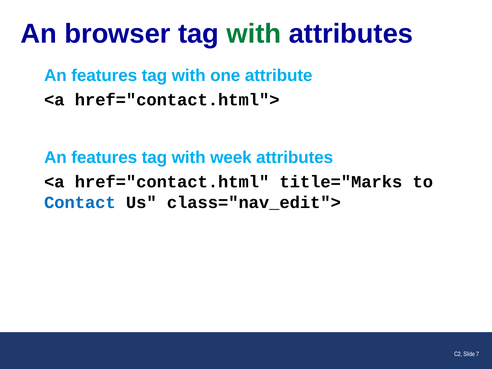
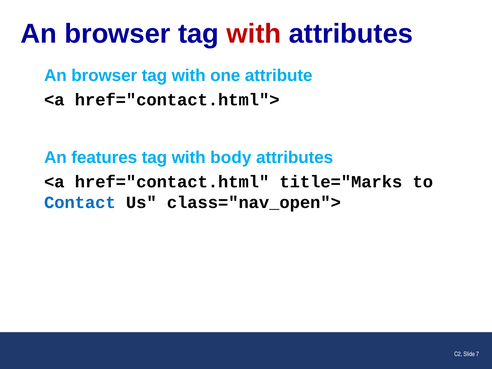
with colour: green -> red (254, 34)
features: features -> browser (104, 75)
week: week -> body (231, 157)
class="nav_edit">: class="nav_edit"> -> class="nav_open"> (254, 203)
